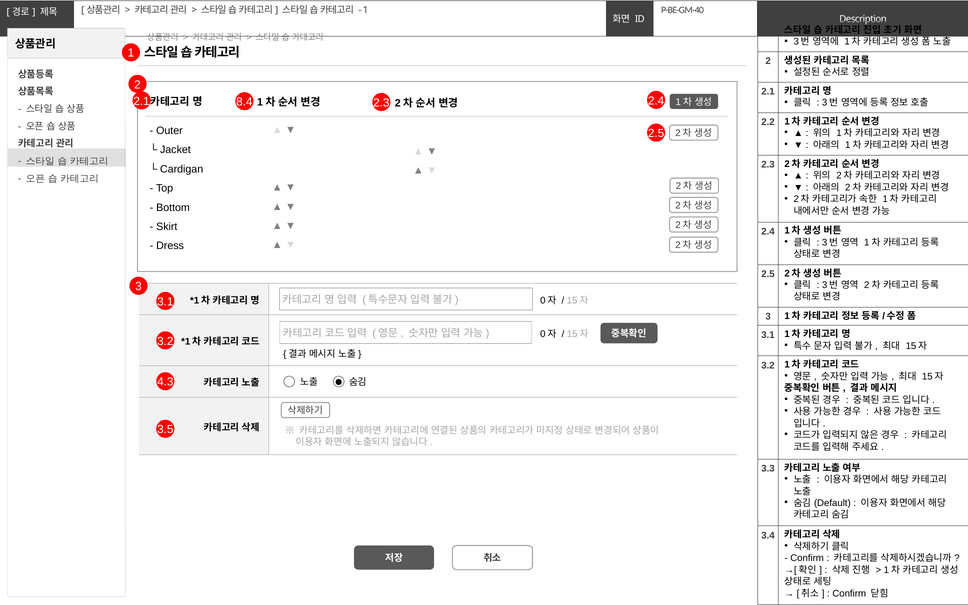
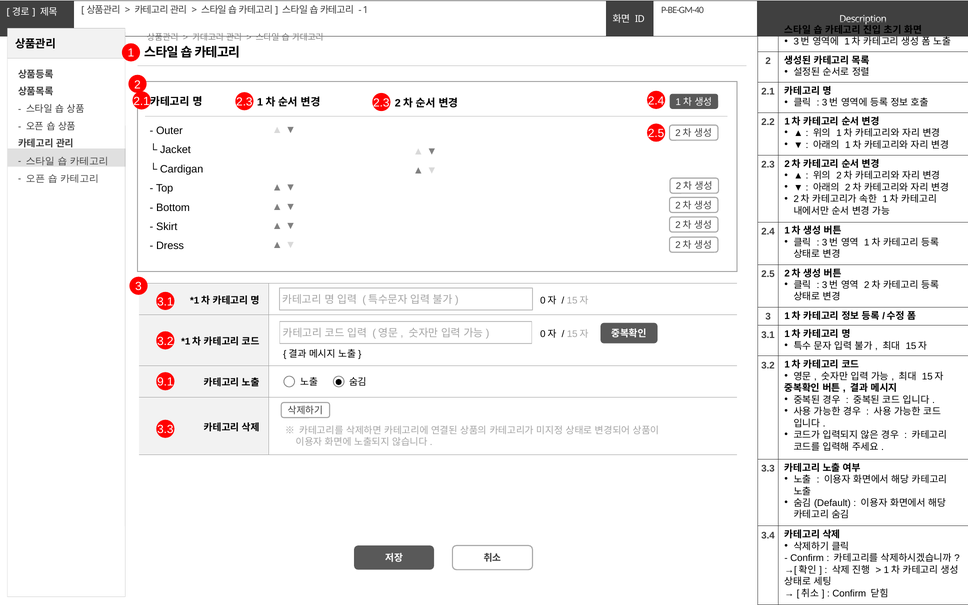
2.1 8.4: 8.4 -> 2.3 (244, 102)
4.3: 4.3 -> 9.1 (165, 382)
3.5: 3.5 -> 3.3 (165, 430)
